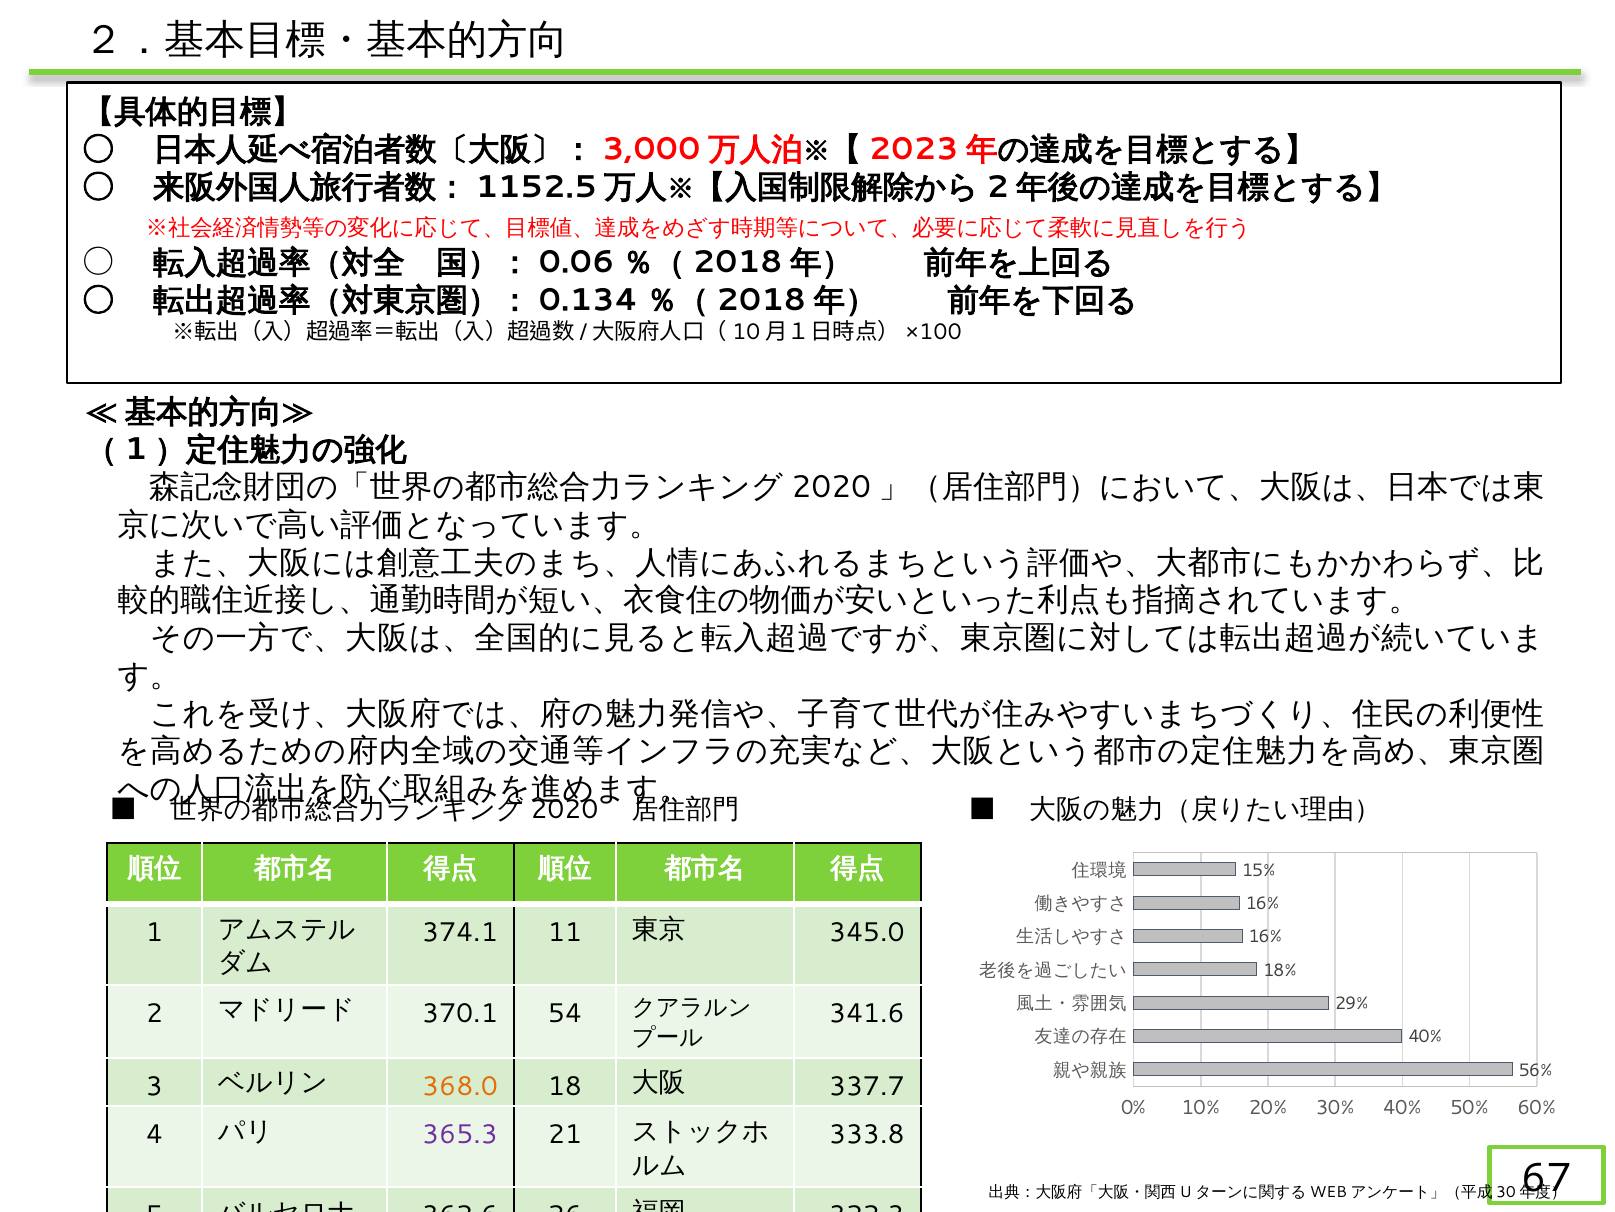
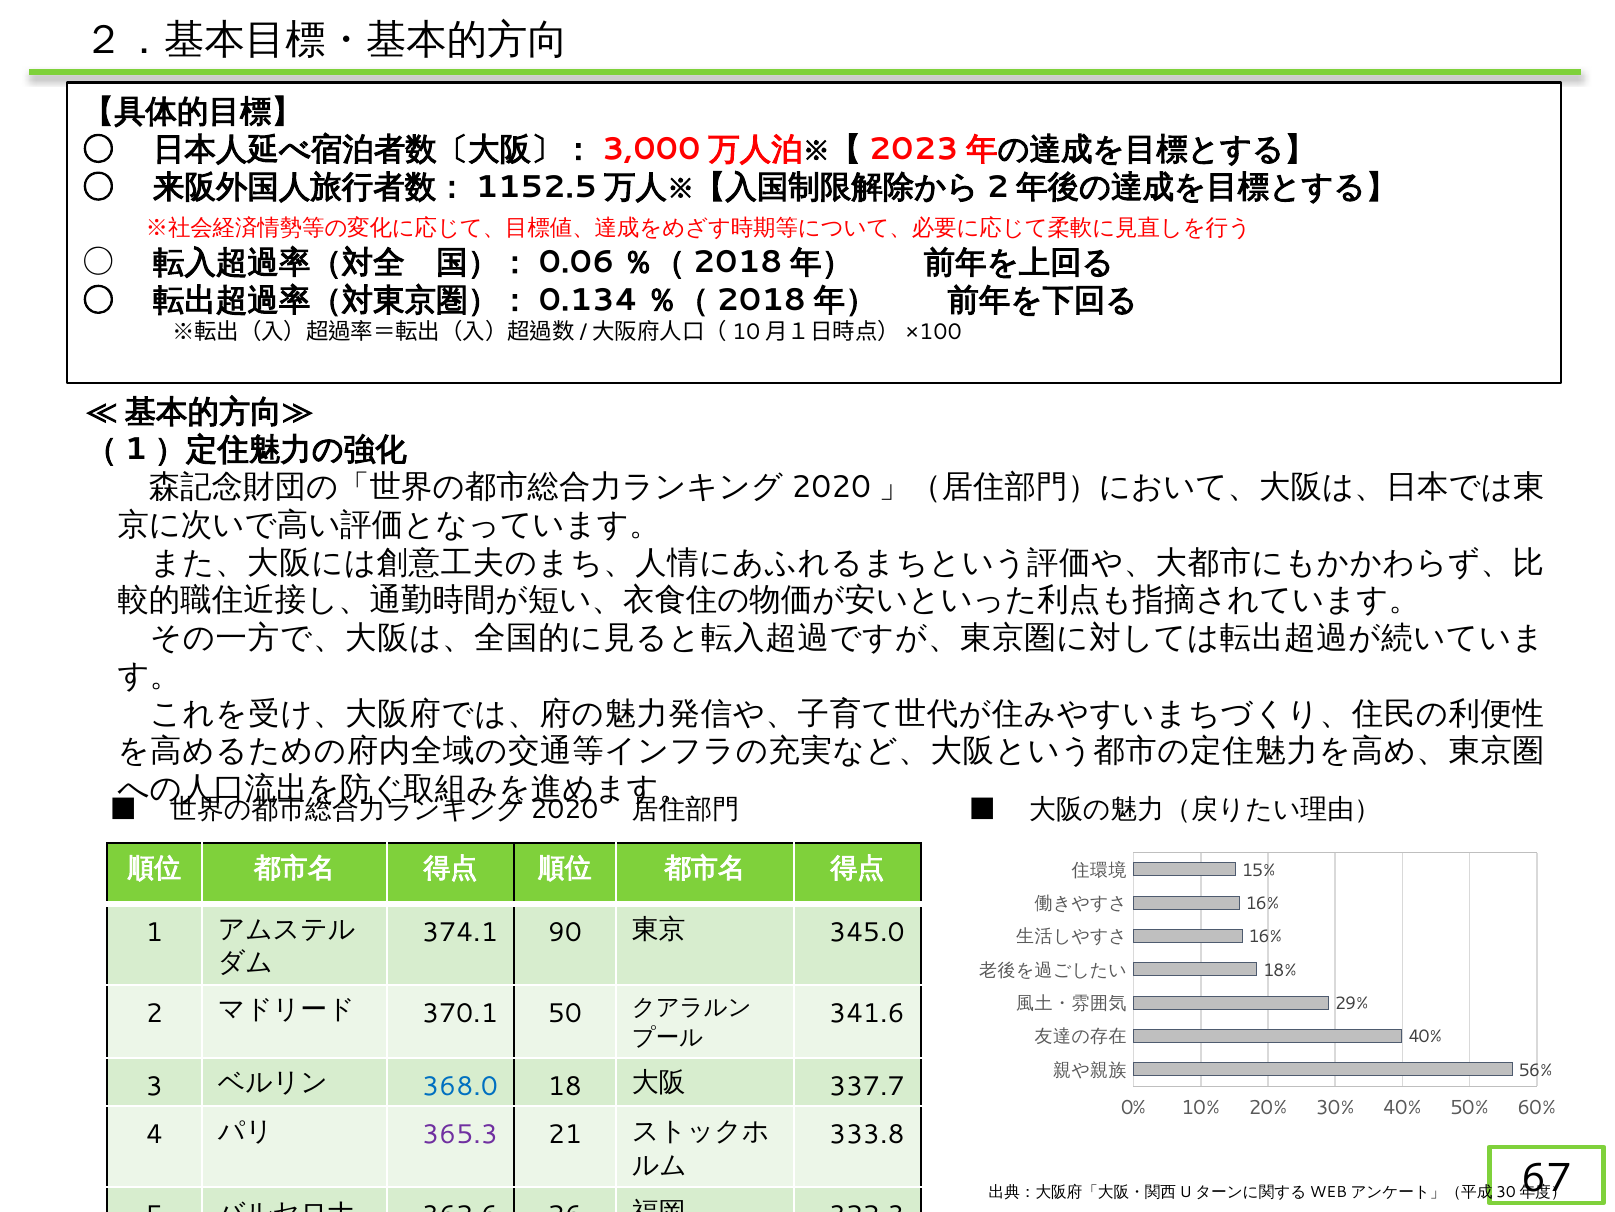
11: 11 -> 90 (565, 932)
54: 54 -> 50 (565, 1013)
368.0 colour: orange -> blue (460, 1086)
